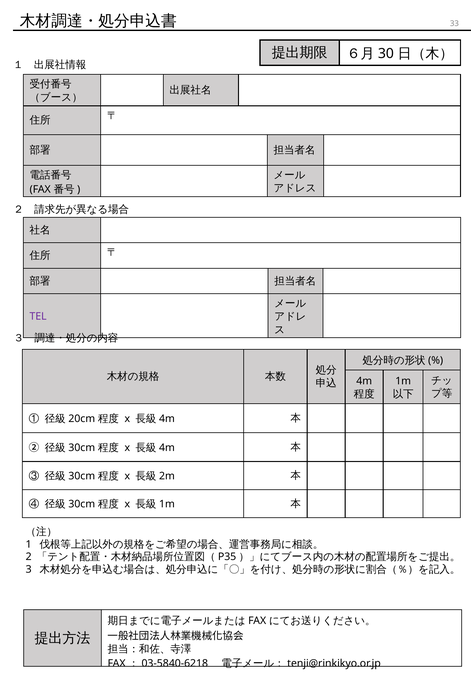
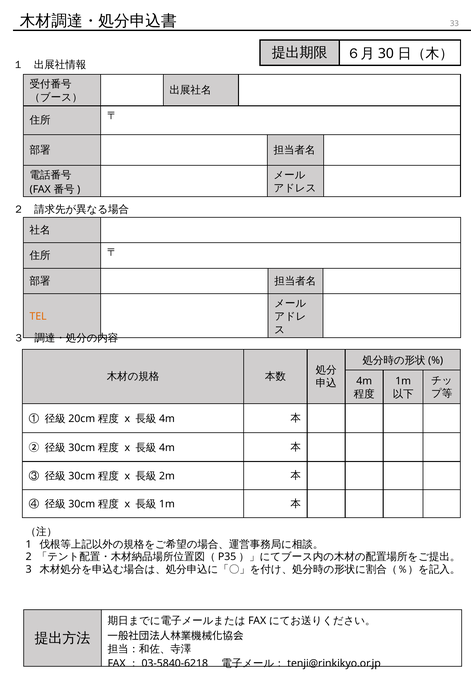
TEL colour: purple -> orange (38, 316)
